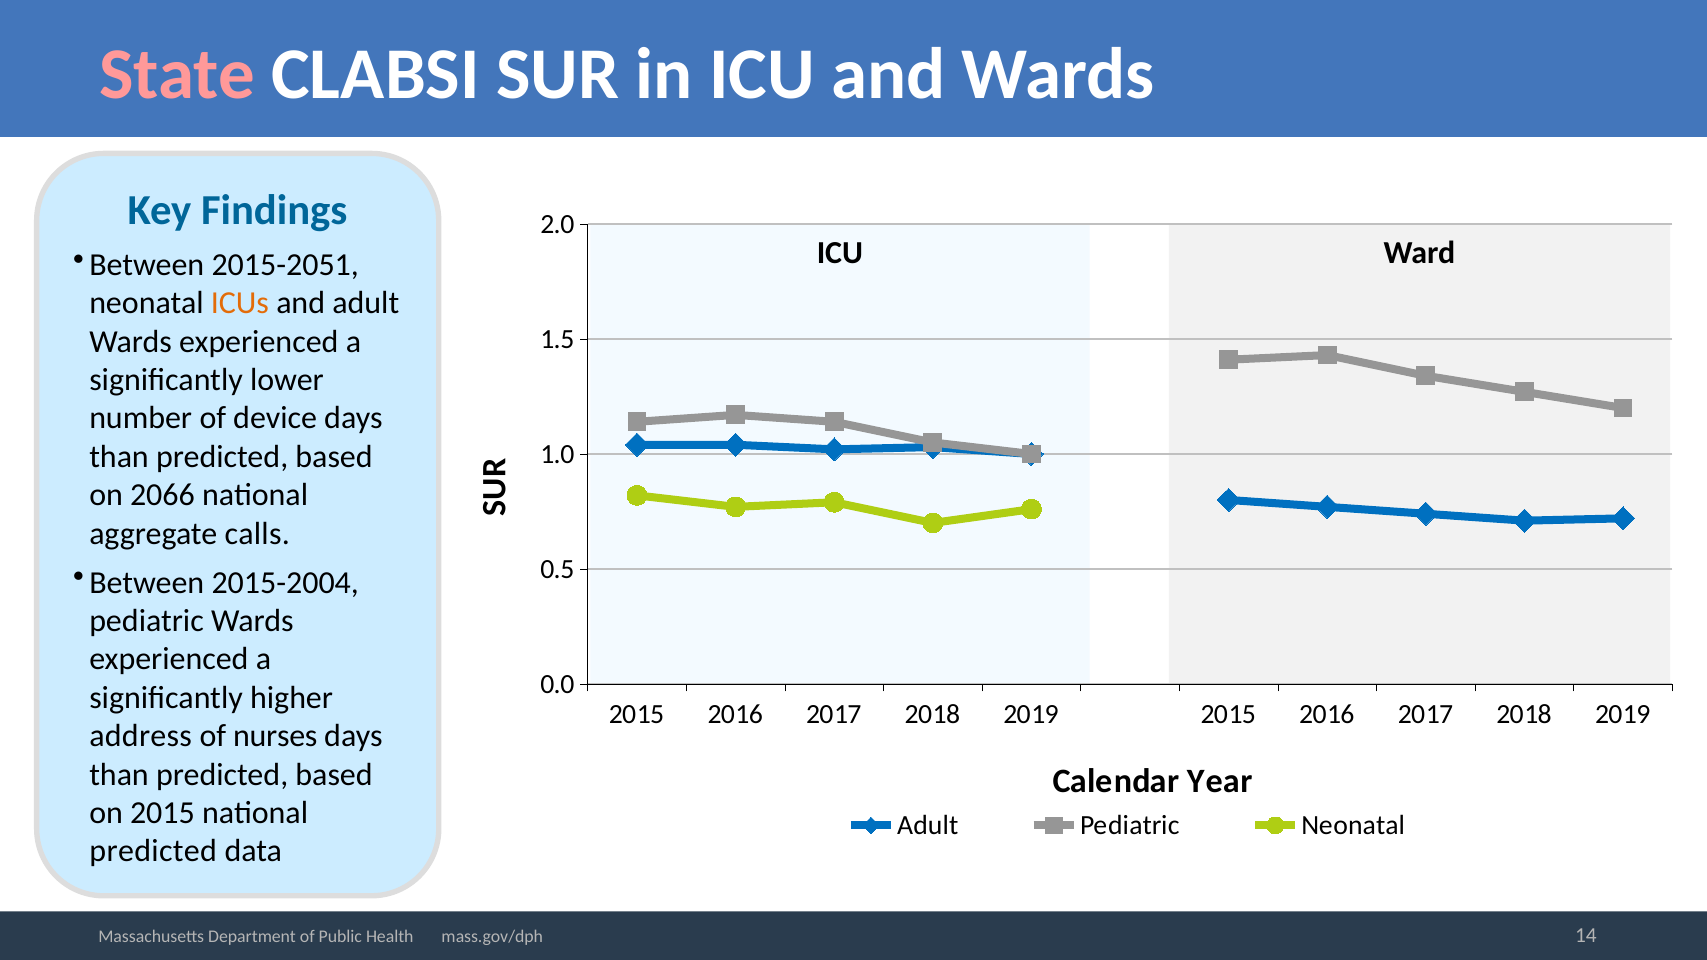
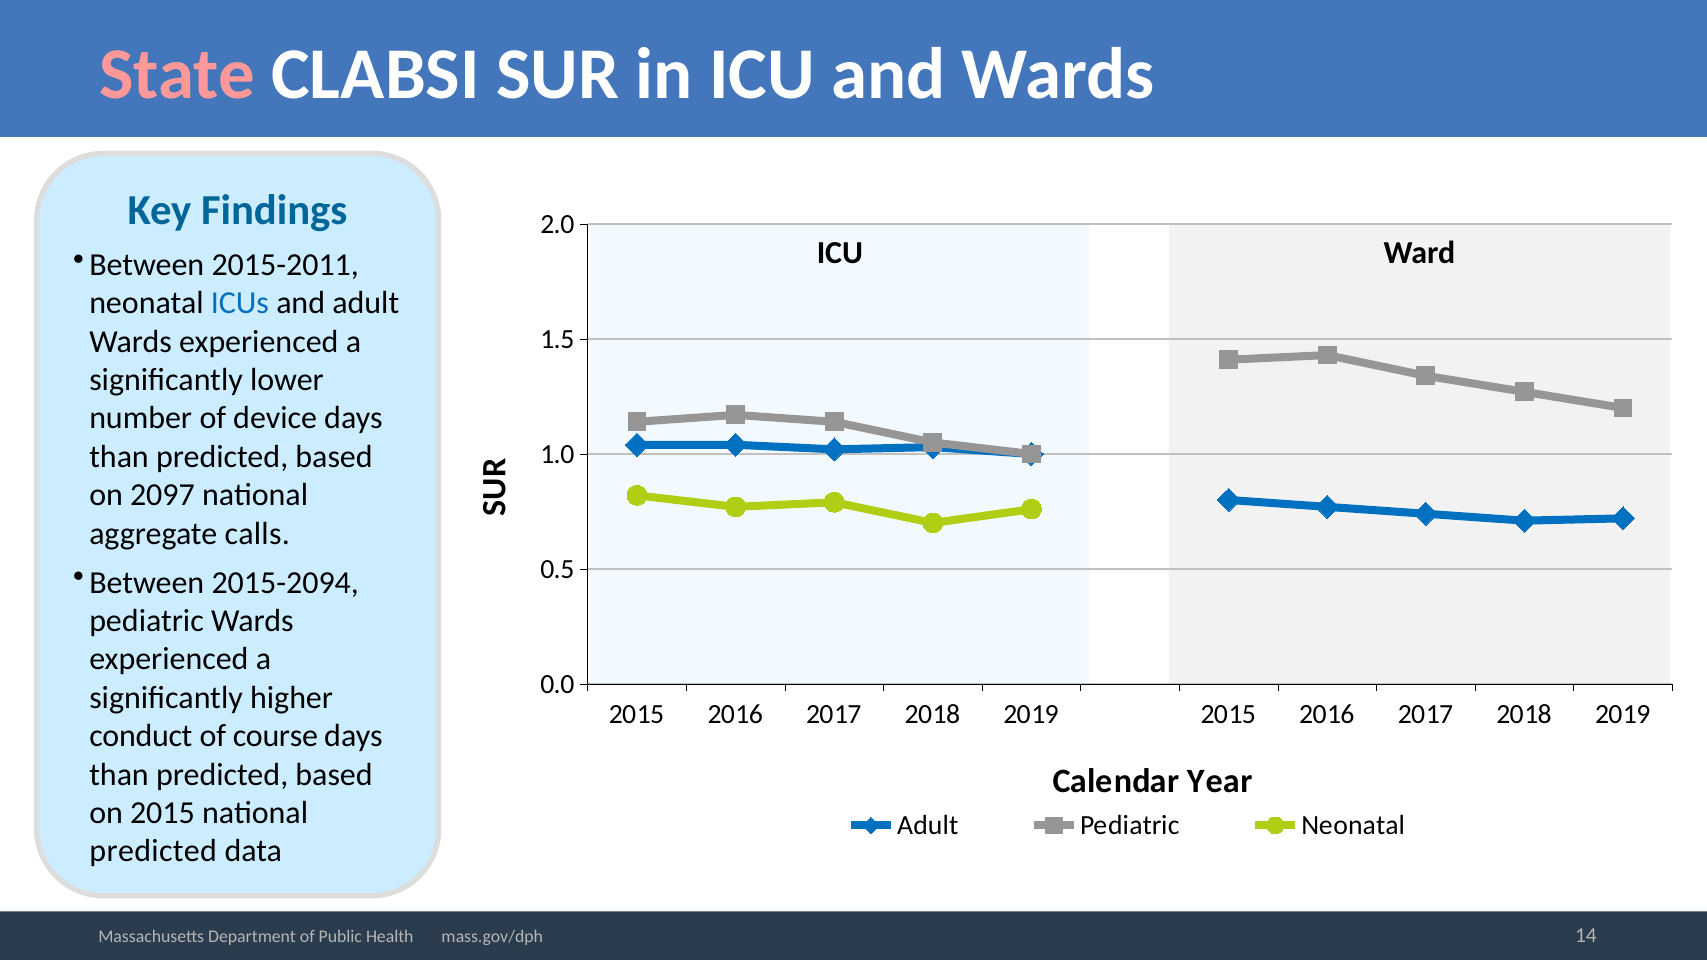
2015-2051: 2015-2051 -> 2015-2011 (285, 265)
ICUs colour: orange -> blue (240, 303)
2066: 2066 -> 2097 (162, 495)
2015-2004: 2015-2004 -> 2015-2094 (285, 583)
address: address -> conduct (141, 737)
nurses: nurses -> course (275, 737)
